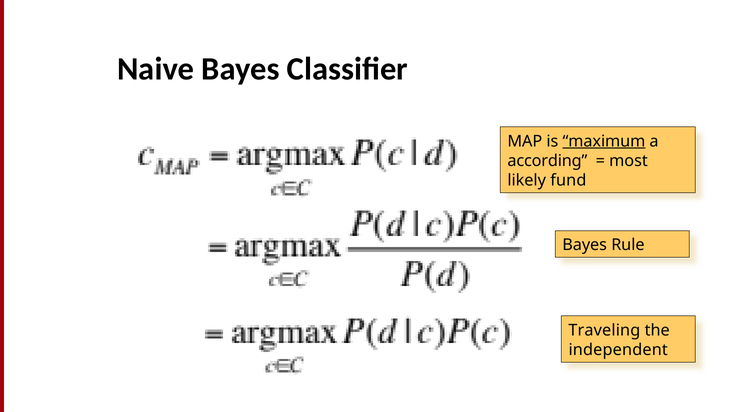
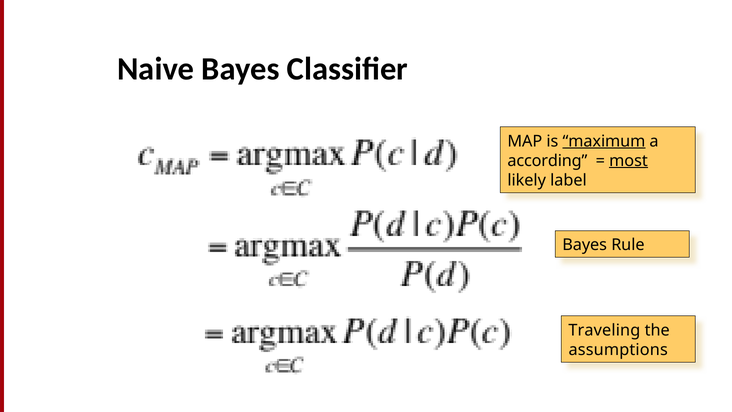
most underline: none -> present (628, 161)
fund: fund -> label (568, 180)
independent: independent -> assumptions (618, 350)
